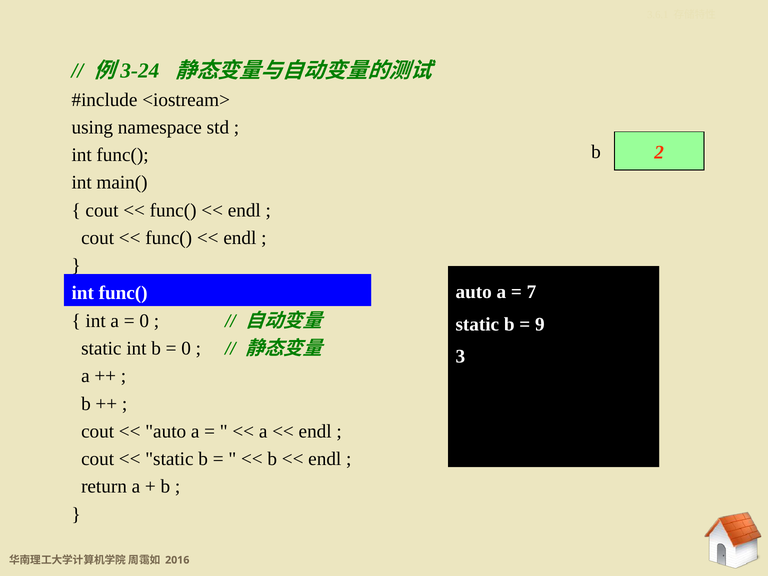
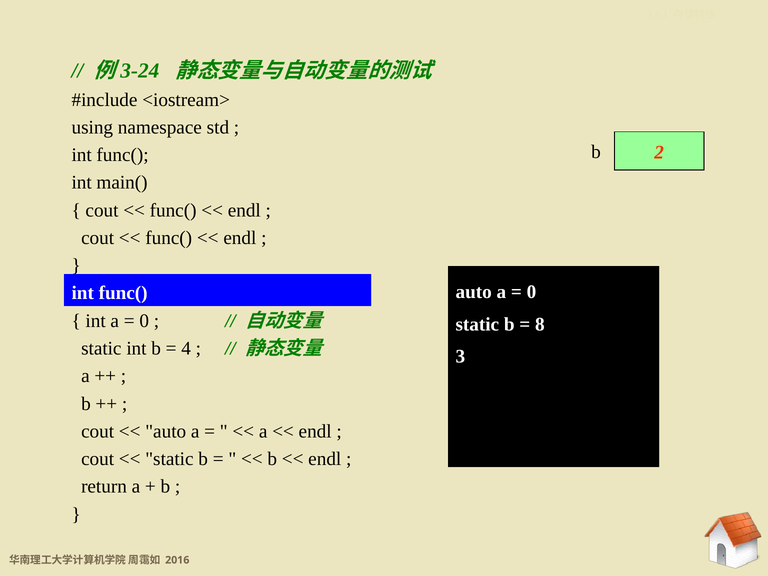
7: 7 -> 0 (531, 292)
9: 9 -> 8 (540, 324)
0: 0 -> 4 (186, 348)
